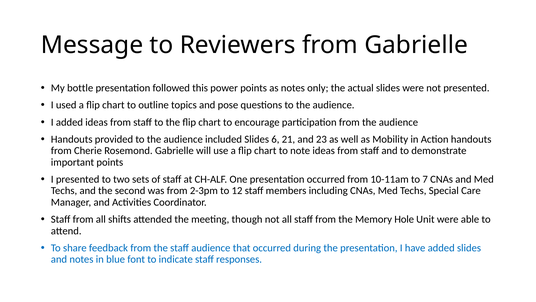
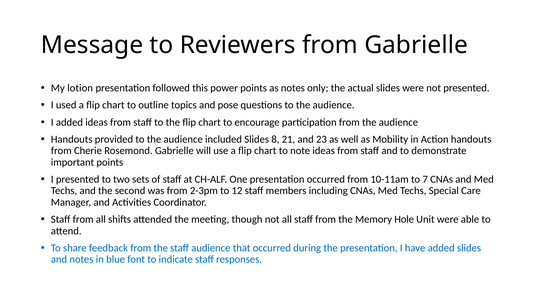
bottle: bottle -> lotion (80, 88)
6: 6 -> 8 (275, 139)
